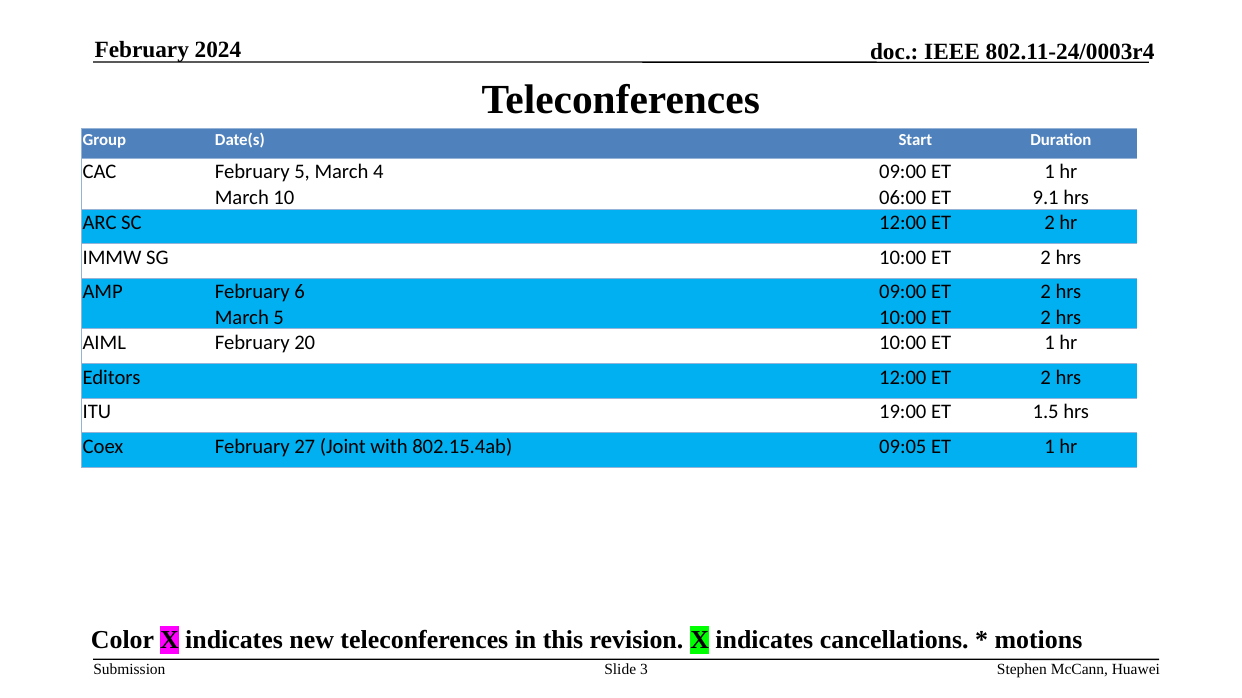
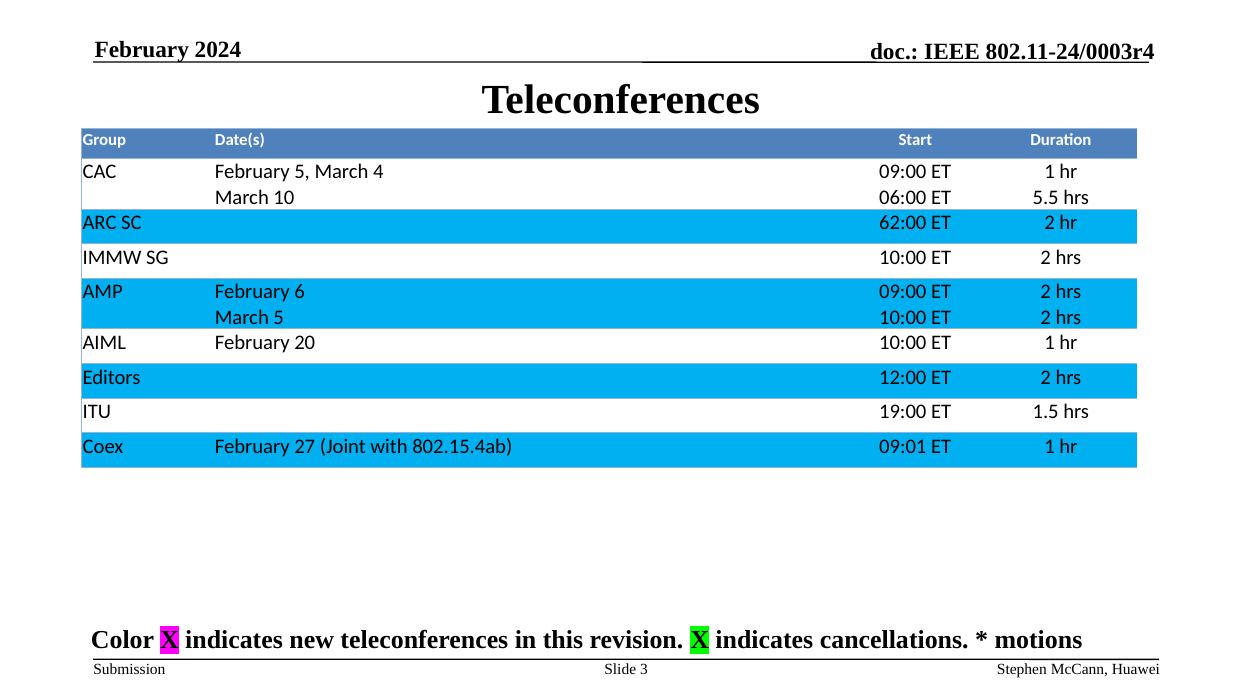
9.1: 9.1 -> 5.5 (1046, 198)
SC 12:00: 12:00 -> 62:00 (903, 223)
09:05: 09:05 -> 09:01 (903, 447)
